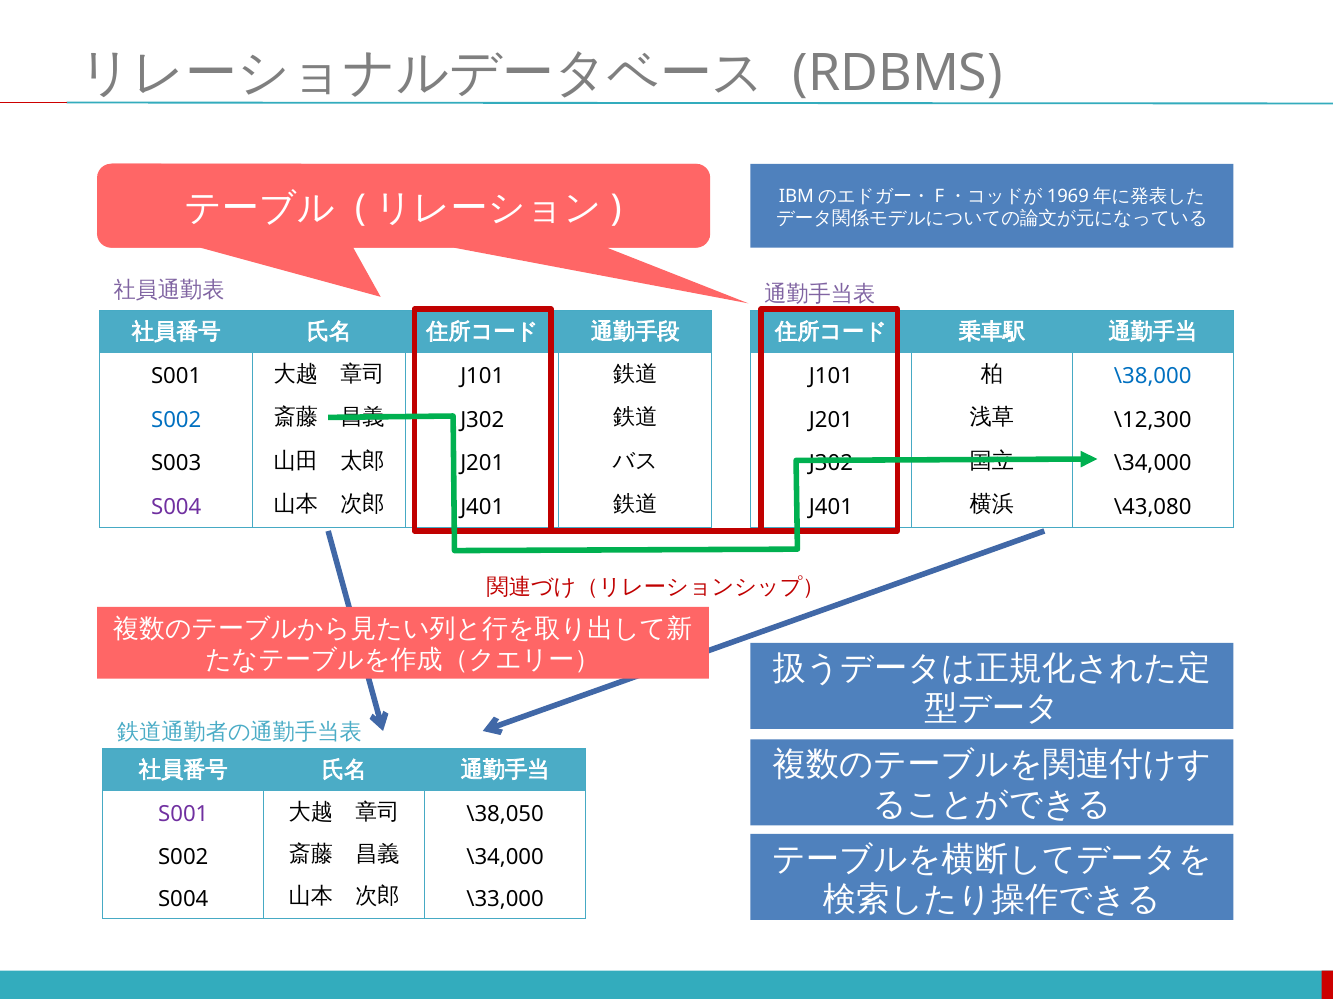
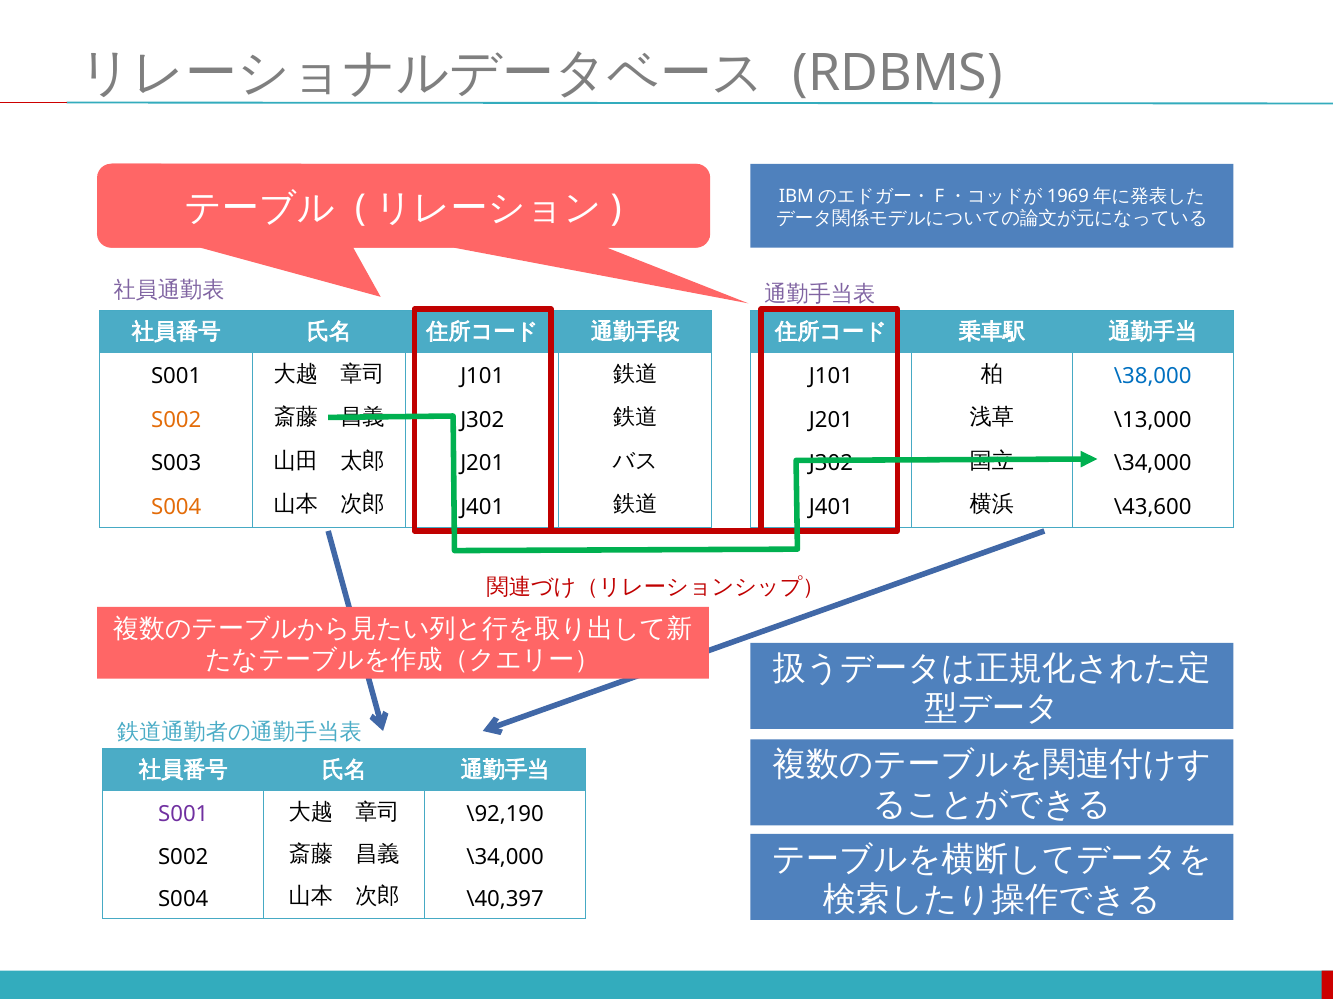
S002 colour: blue -> orange (176, 420)
\12,300: \12,300 -> \13,000 (1153, 420)
S004 colour: purple -> orange (176, 507)
\43,080: \43,080 -> \43,600 (1153, 507)
\38,050: \38,050 -> \92,190 (505, 815)
\33,000: \33,000 -> \40,397 (505, 900)
